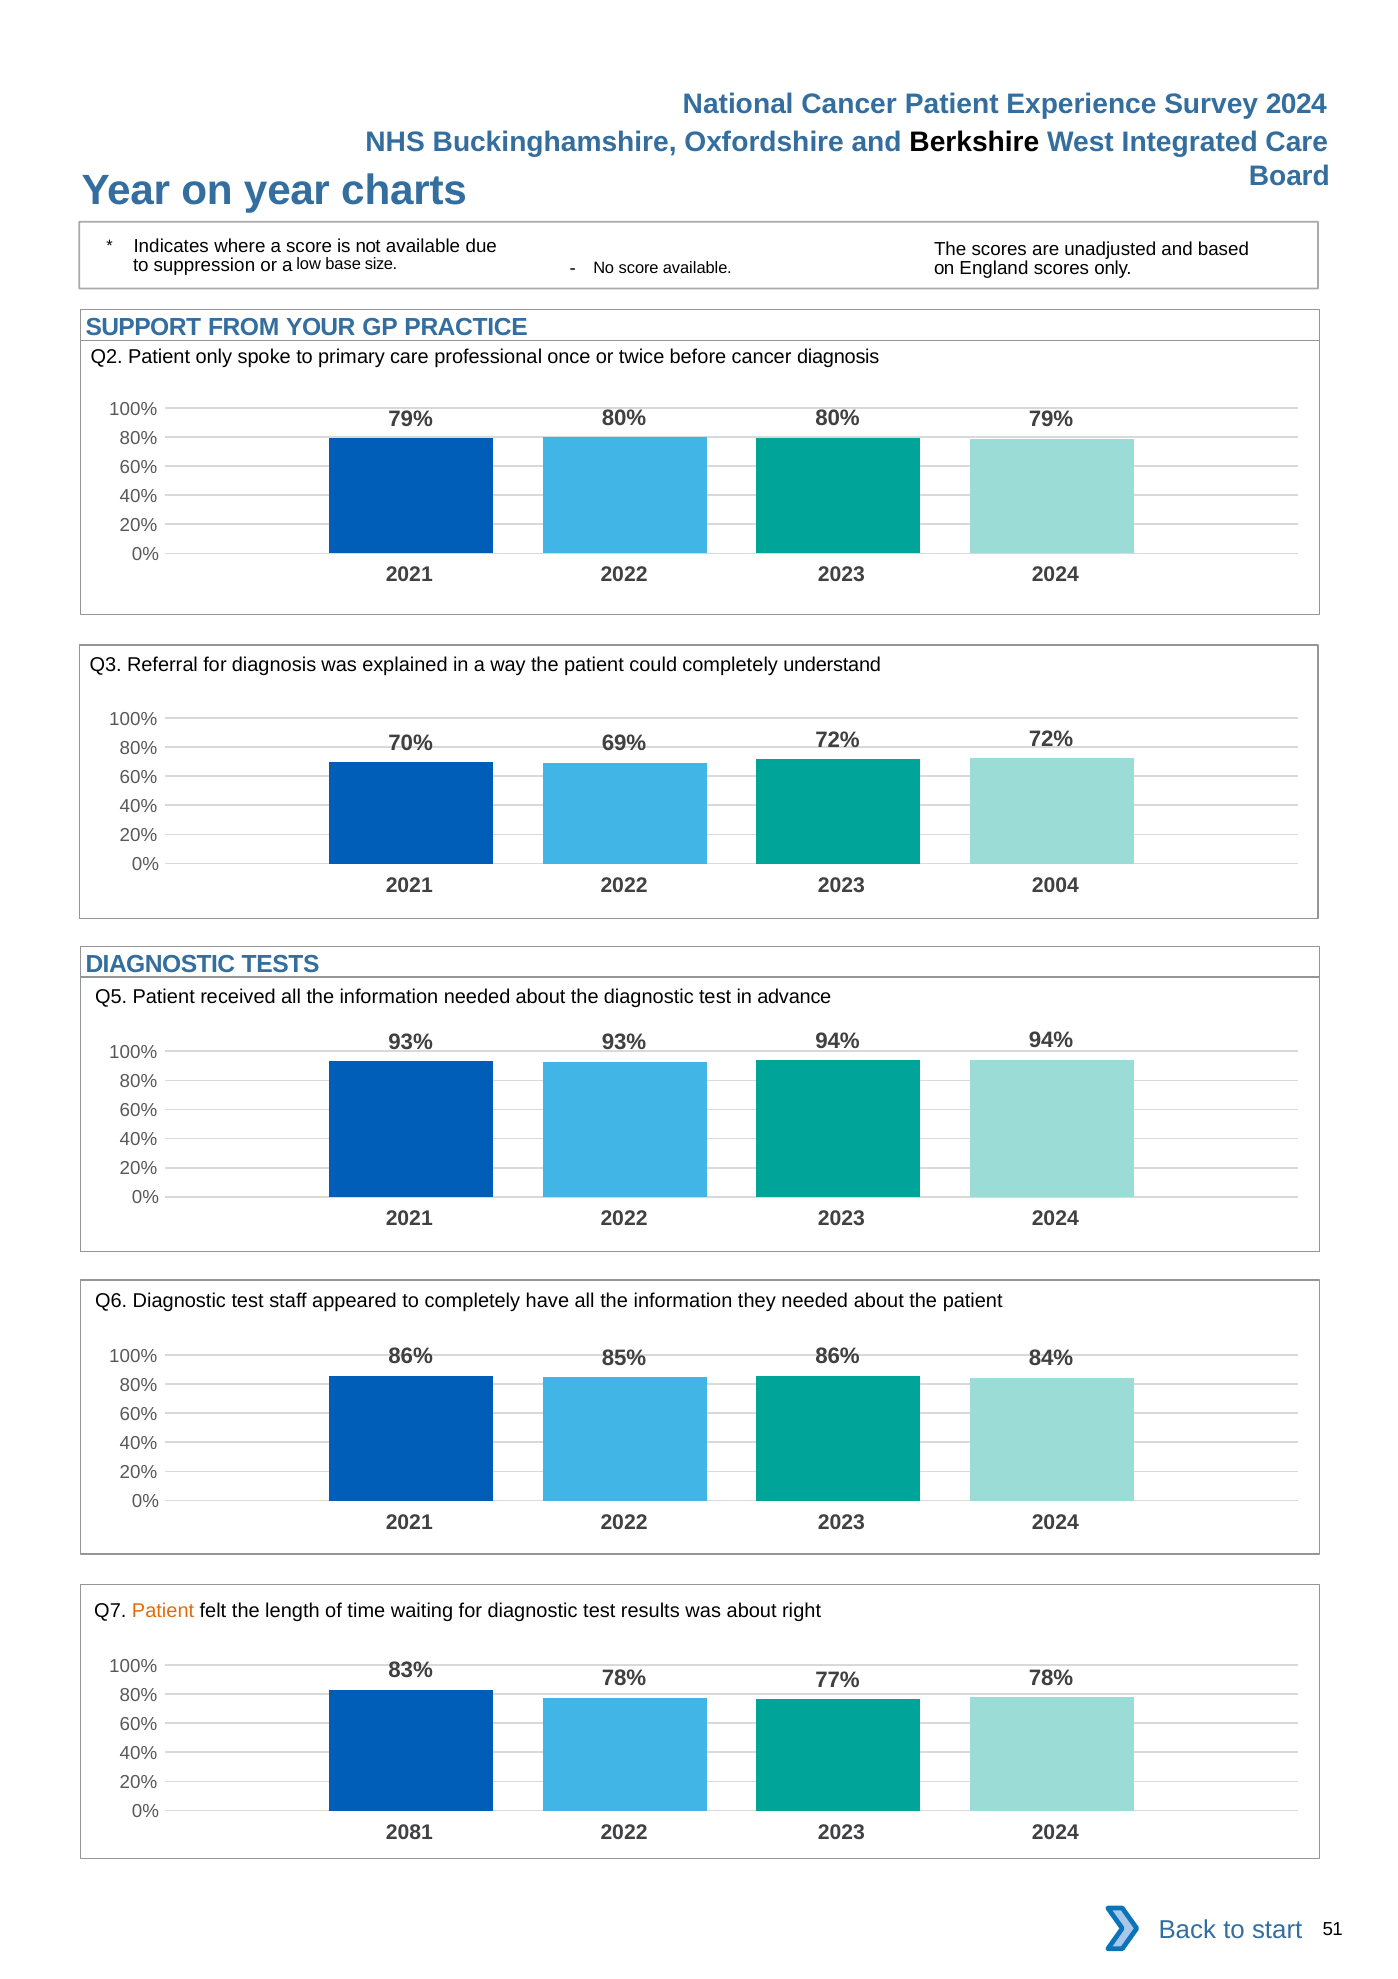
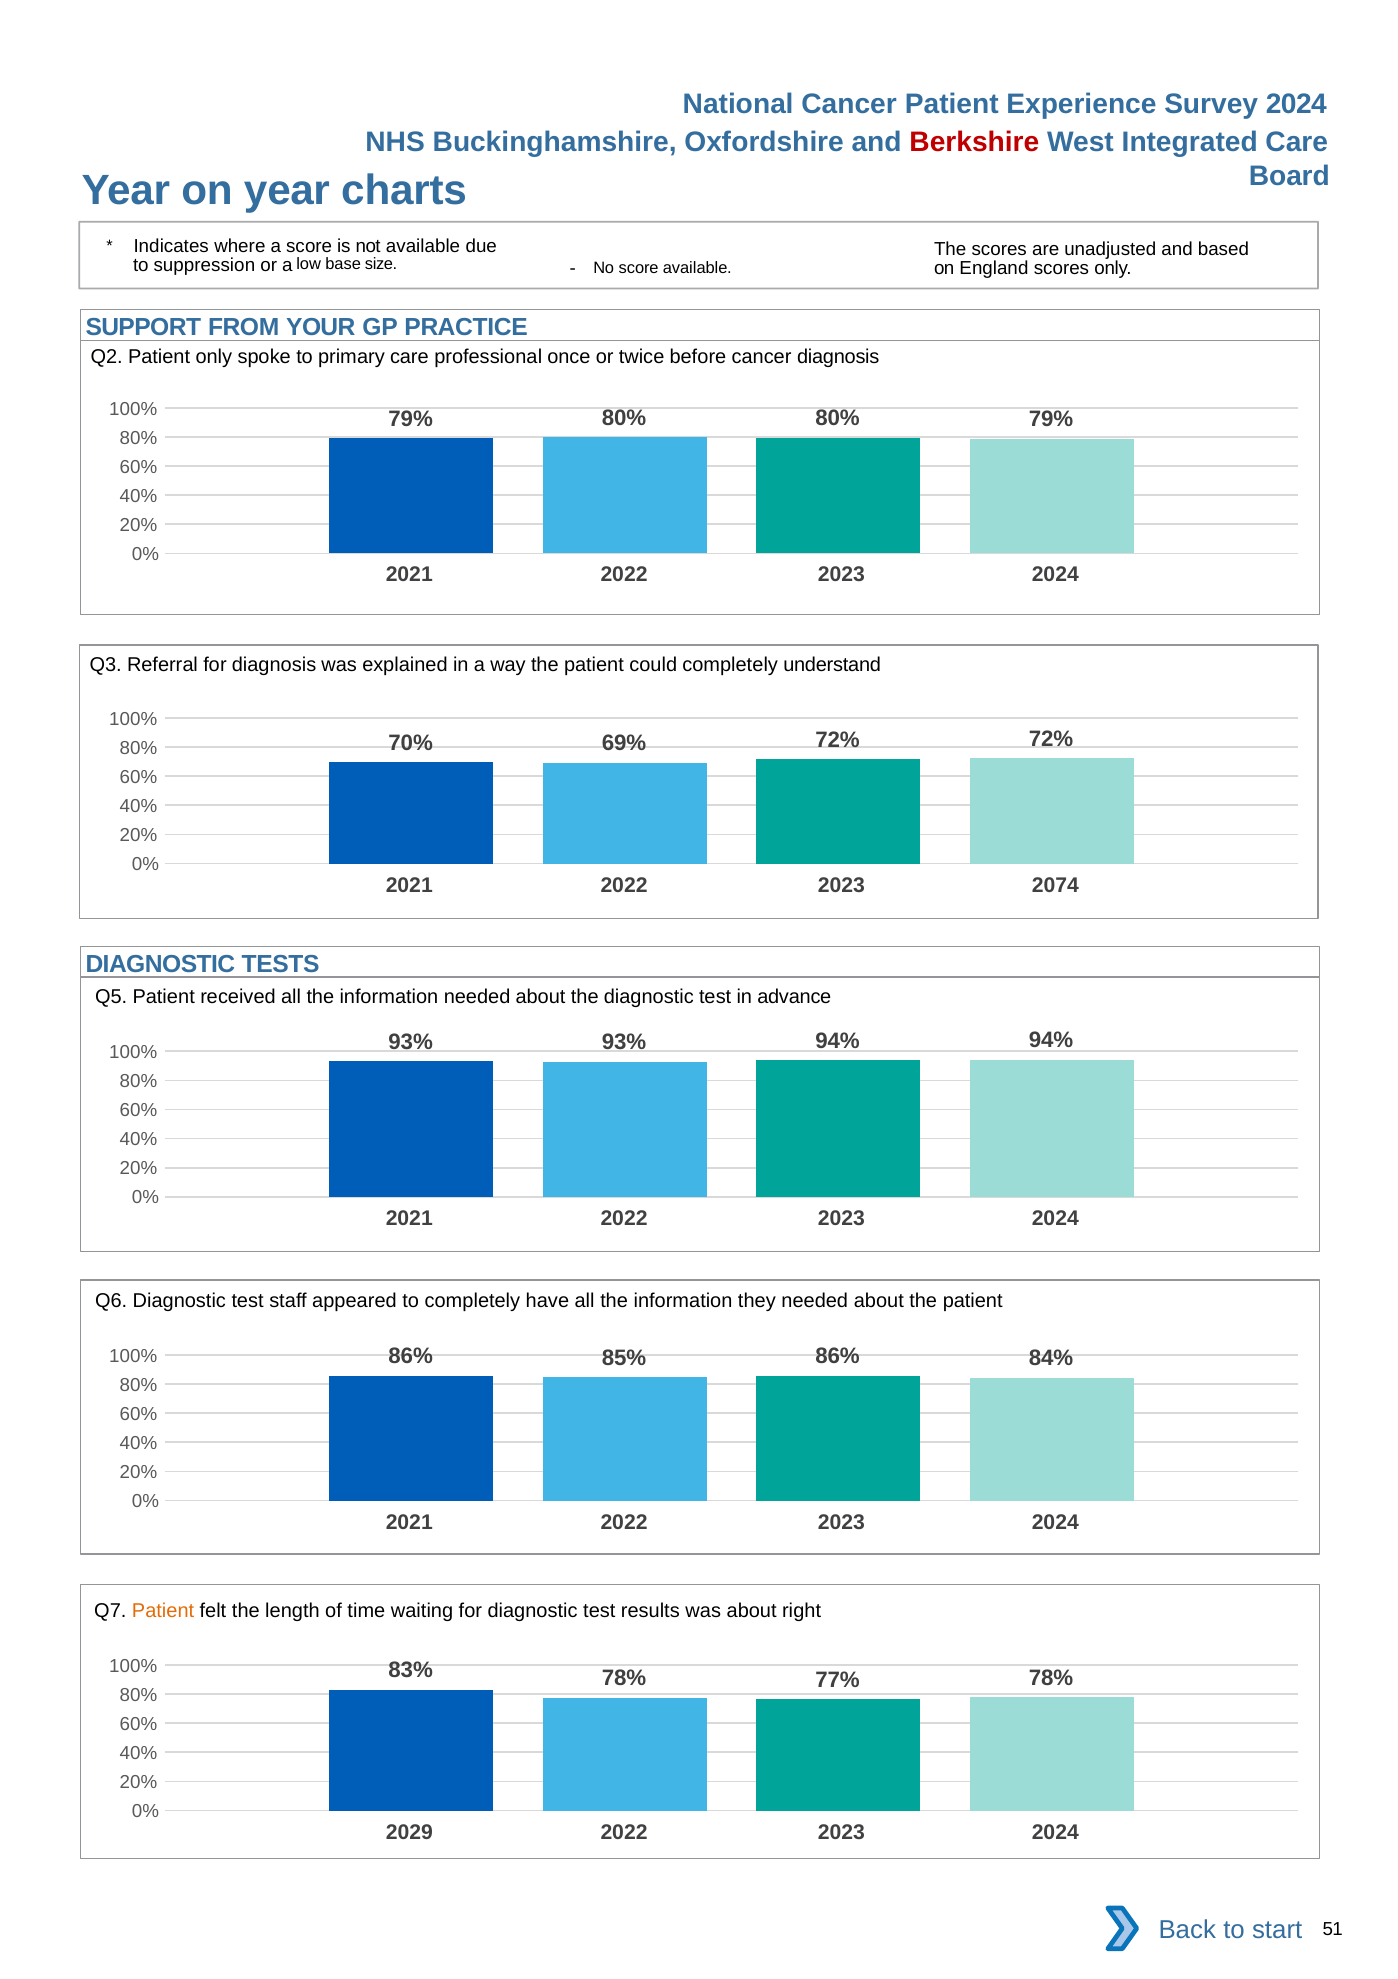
Berkshire colour: black -> red (974, 142)
2004: 2004 -> 2074 (1055, 885)
2081: 2081 -> 2029 (409, 1832)
